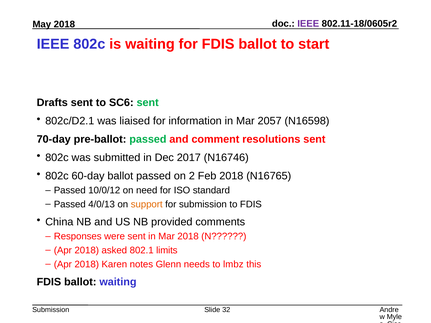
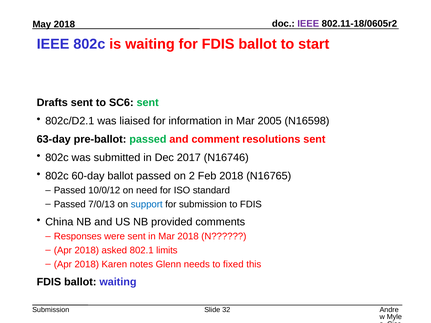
2057: 2057 -> 2005 (270, 121)
70-day: 70-day -> 63-day (54, 139)
4/0/13: 4/0/13 -> 7/0/13 (102, 204)
support colour: orange -> blue (147, 204)
lmbz: lmbz -> fixed (233, 264)
